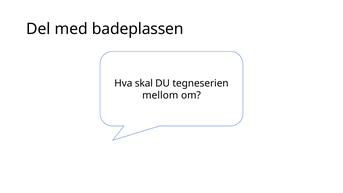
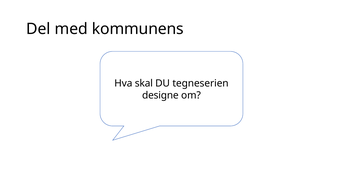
badeplassen: badeplassen -> kommunens (138, 29)
mellom: mellom -> designe (160, 95)
